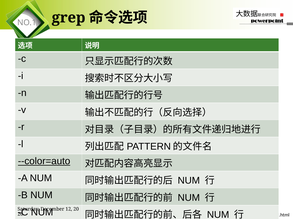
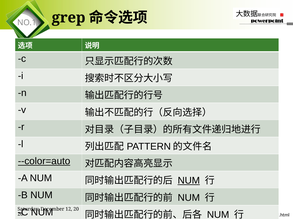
NUM underline: none -> present (189, 181)
